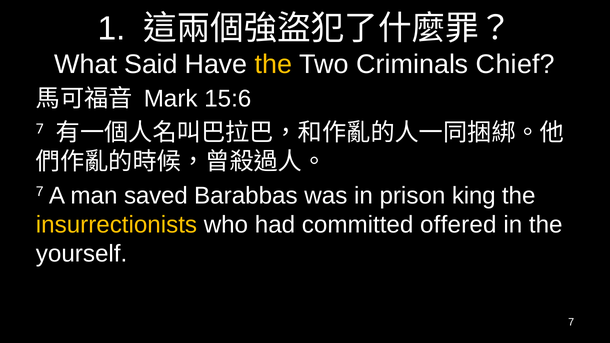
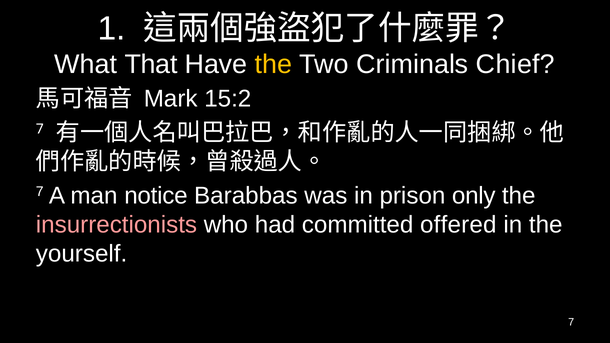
Said: Said -> That (151, 64)
15:6: 15:6 -> 15:2 (228, 99)
saved: saved -> notice (156, 196)
king: king -> only (474, 196)
insurrectionists colour: yellow -> pink (116, 225)
